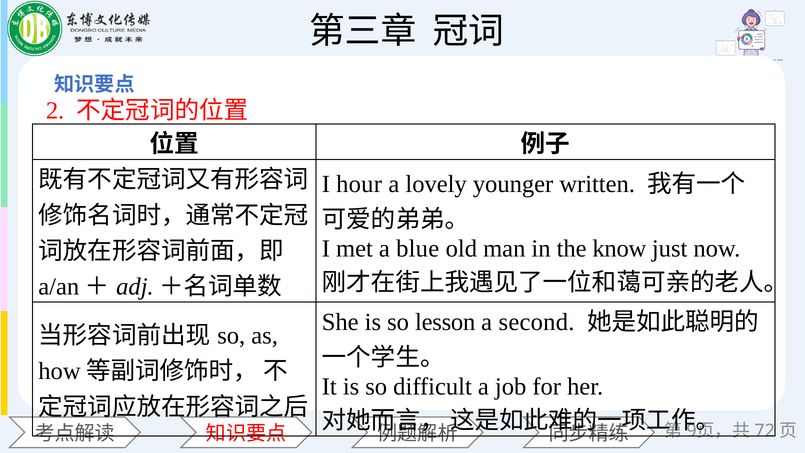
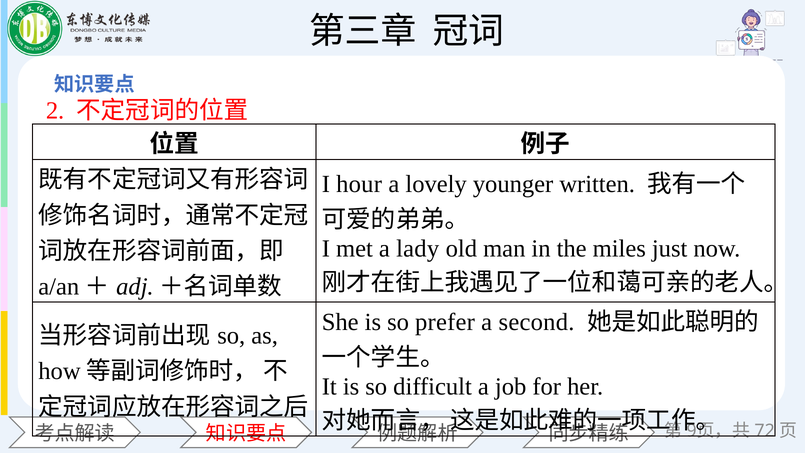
blue: blue -> lady (418, 249)
know: know -> miles (619, 249)
lesson: lesson -> prefer (445, 322)
